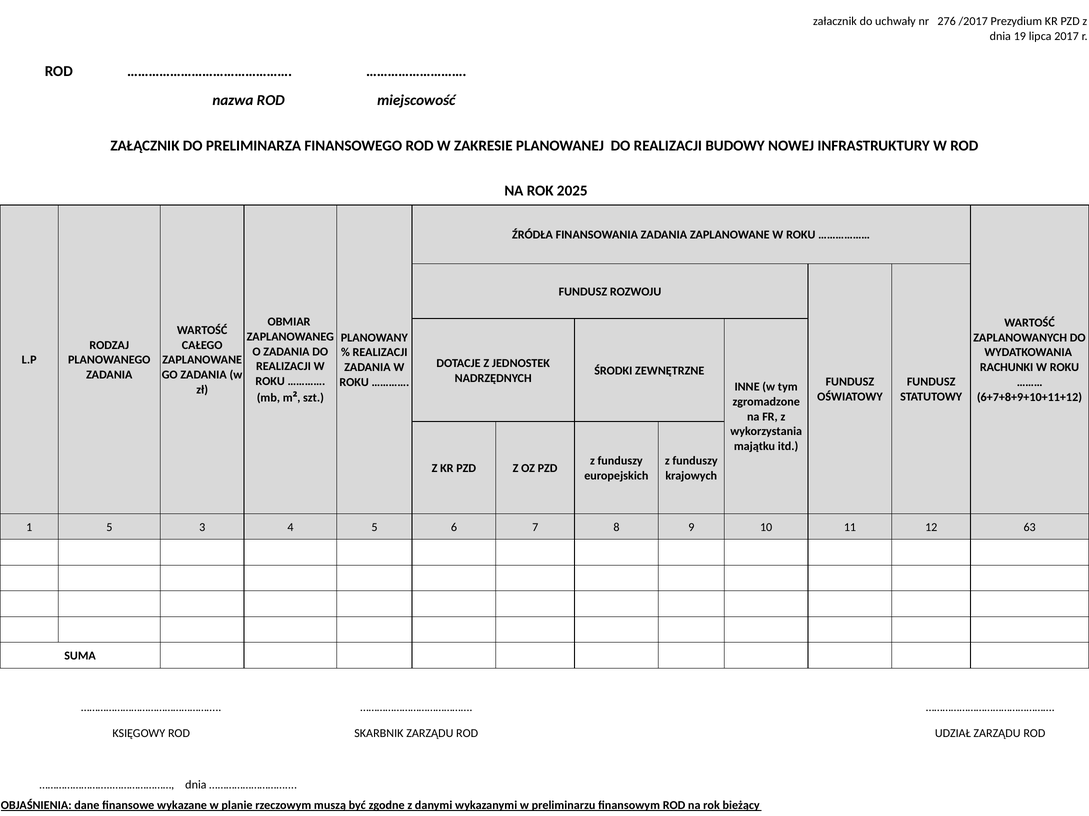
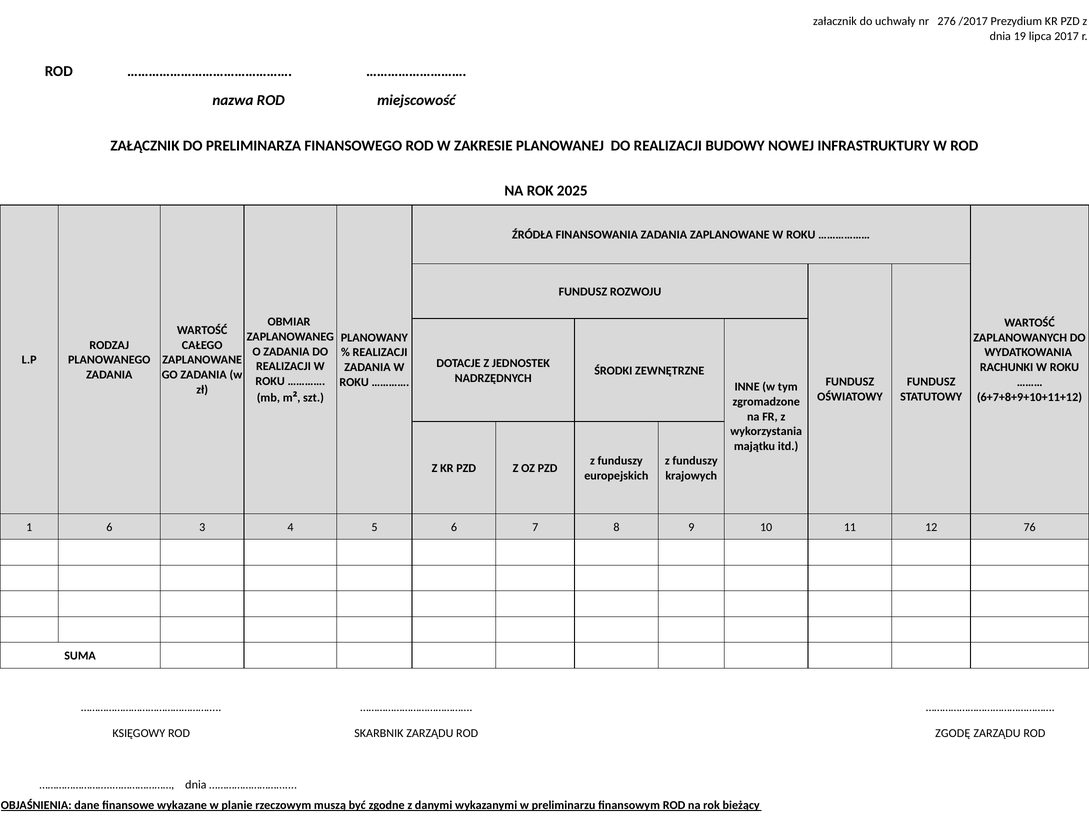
1 5: 5 -> 6 (109, 528)
63: 63 -> 76 (1030, 528)
UDZIAŁ: UDZIAŁ -> ZGODĘ (953, 734)
